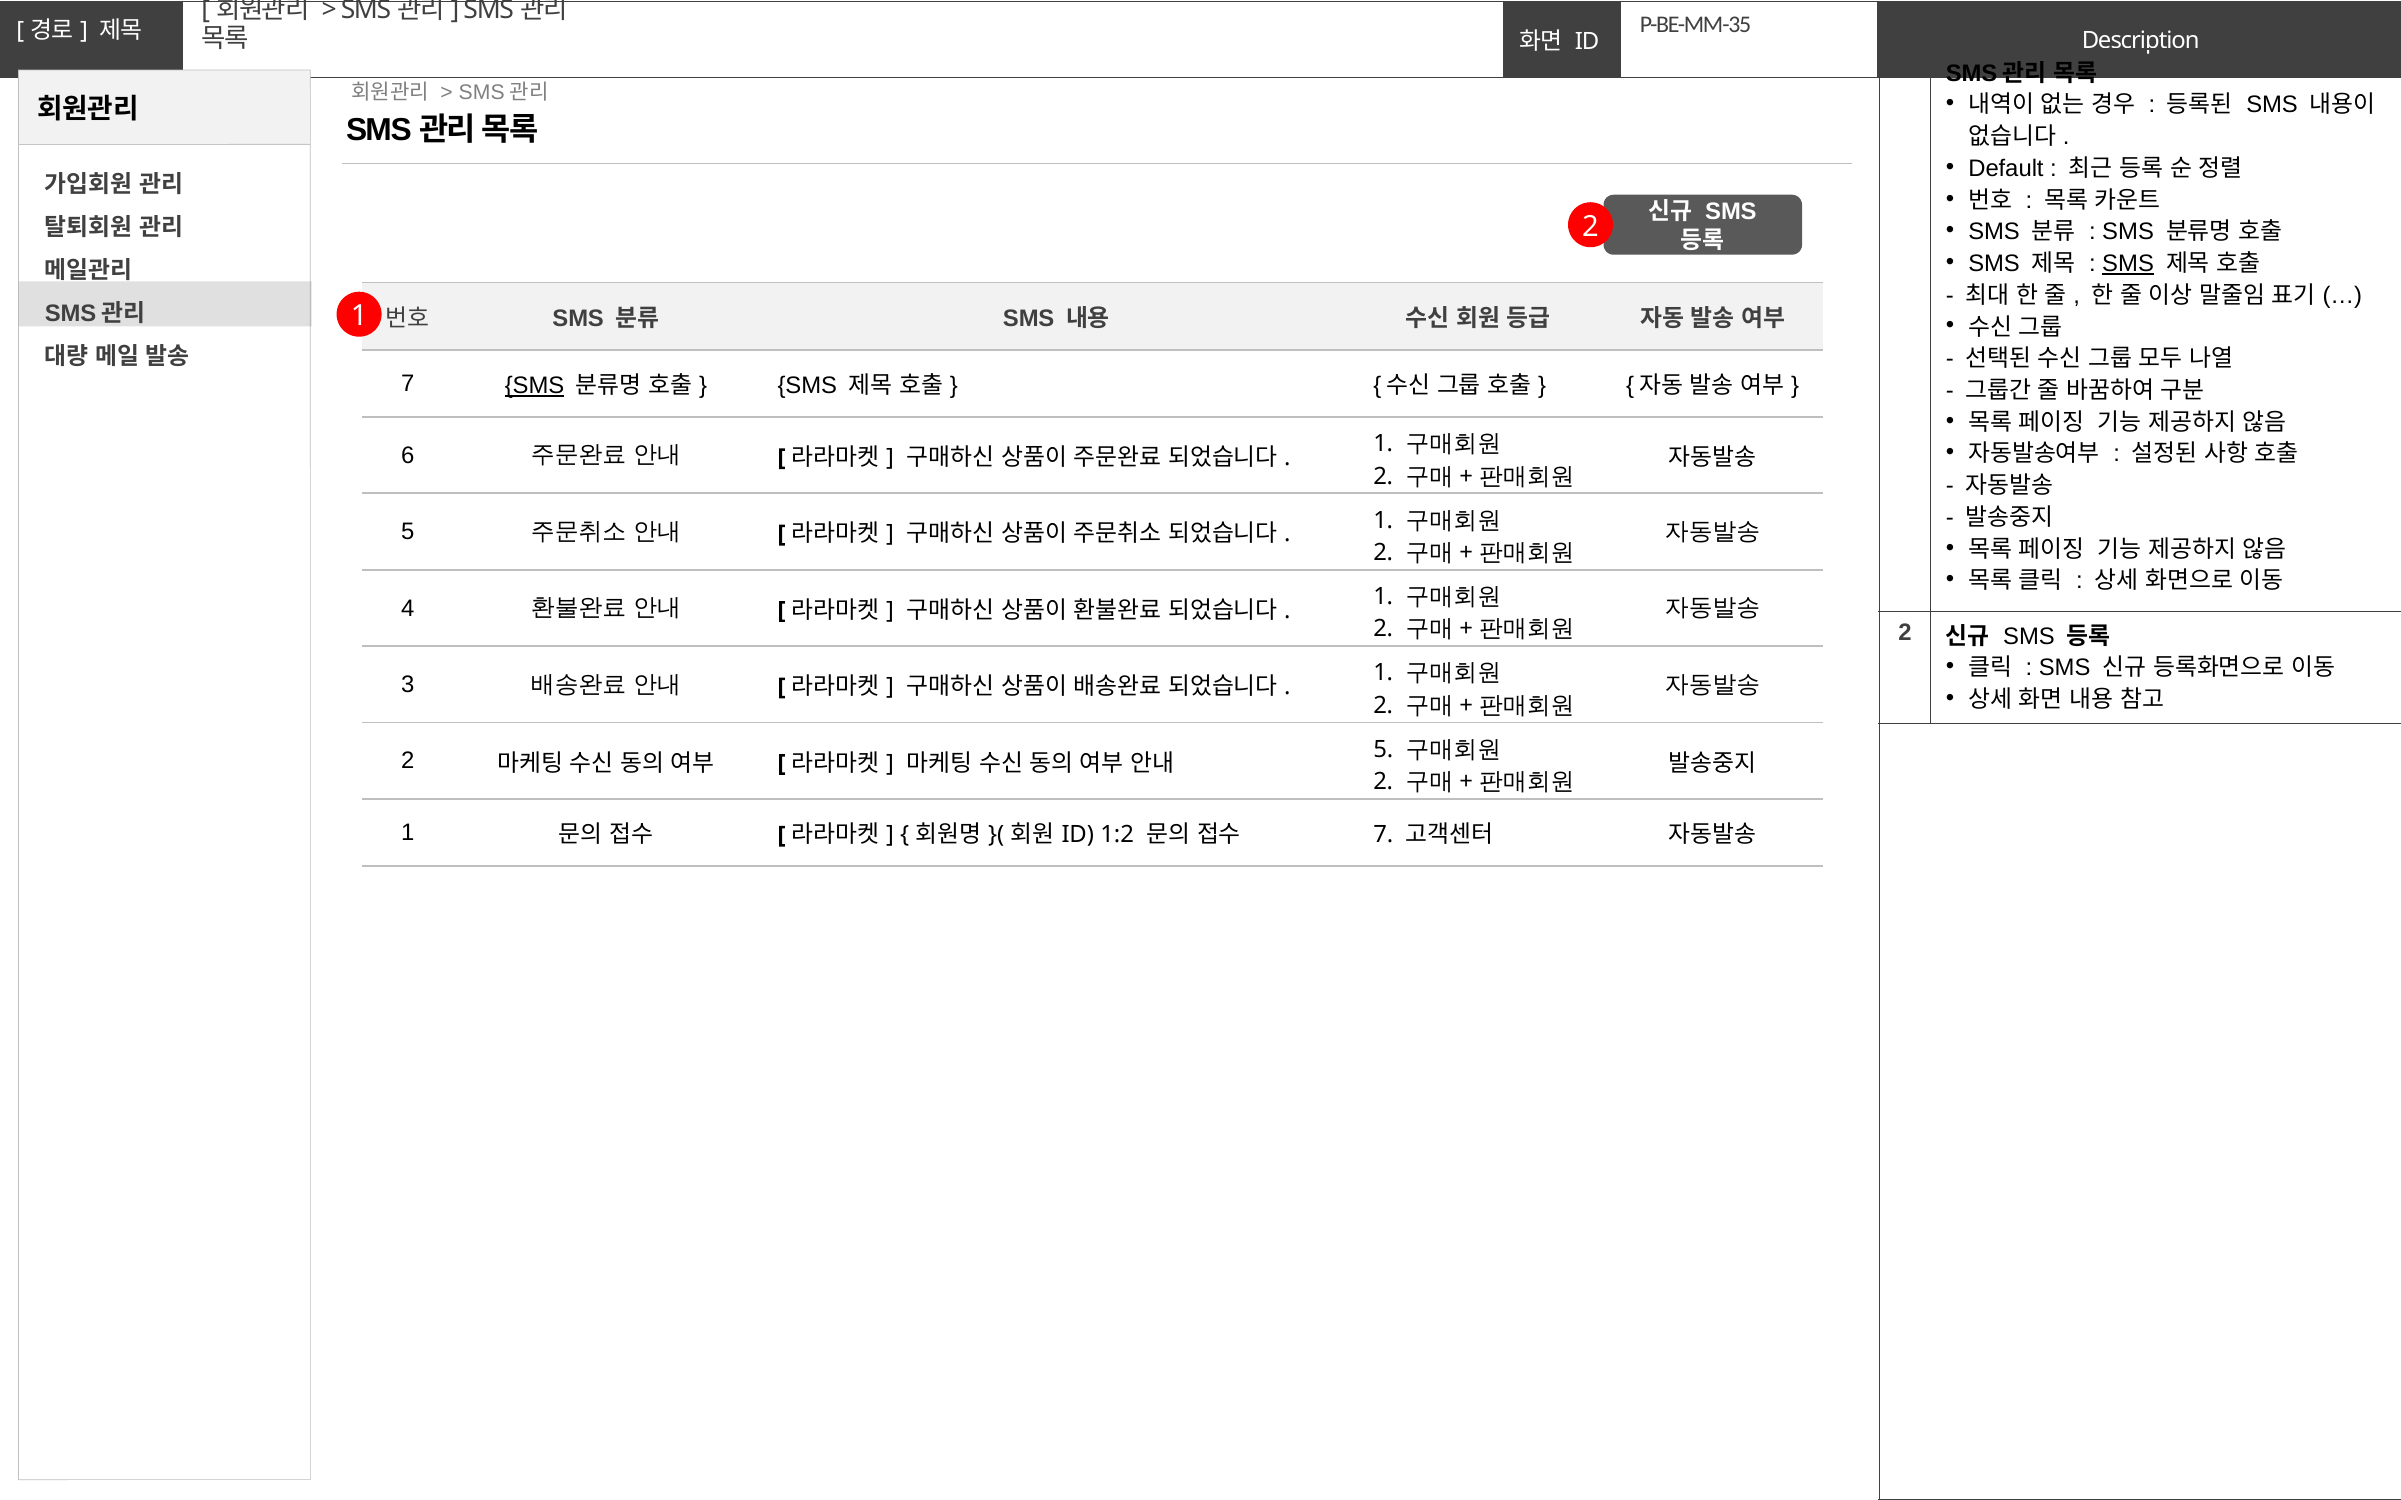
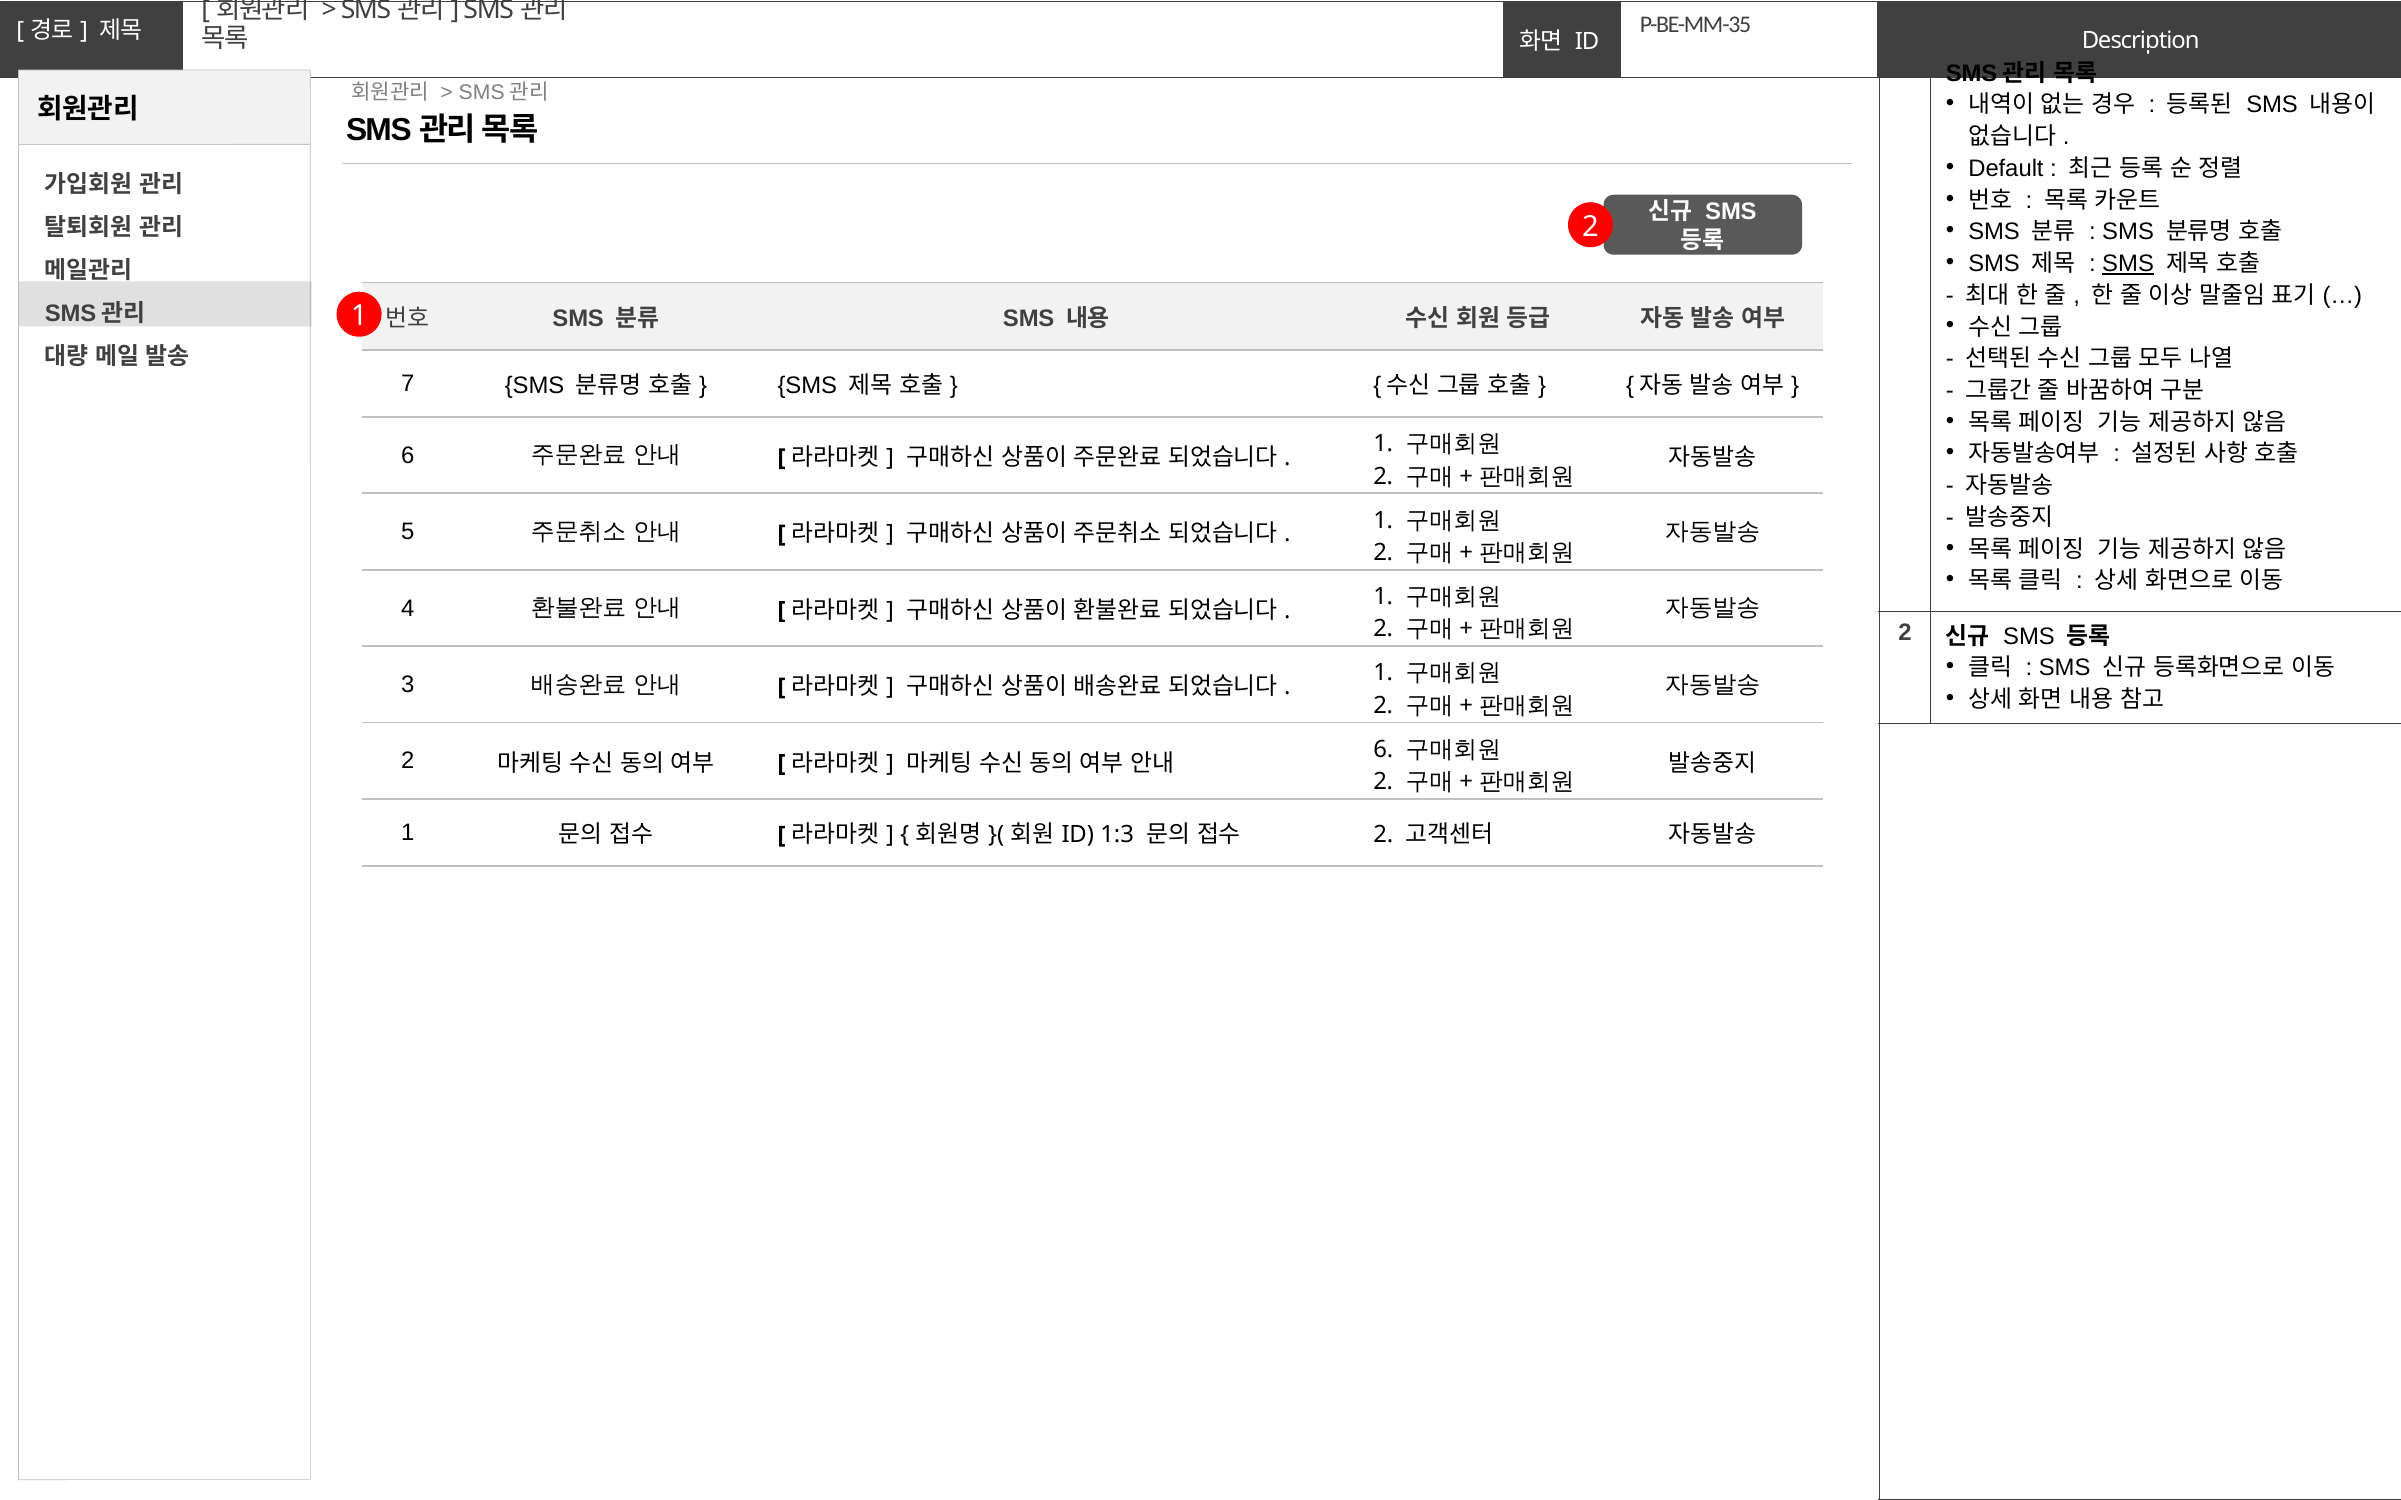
SMS underline: present -> none (535, 386)
5: 5 -> 6 (1383, 750)
1:2: 1:2 -> 1:3 (1117, 835)
7: 7 -> 2 (1383, 835)
